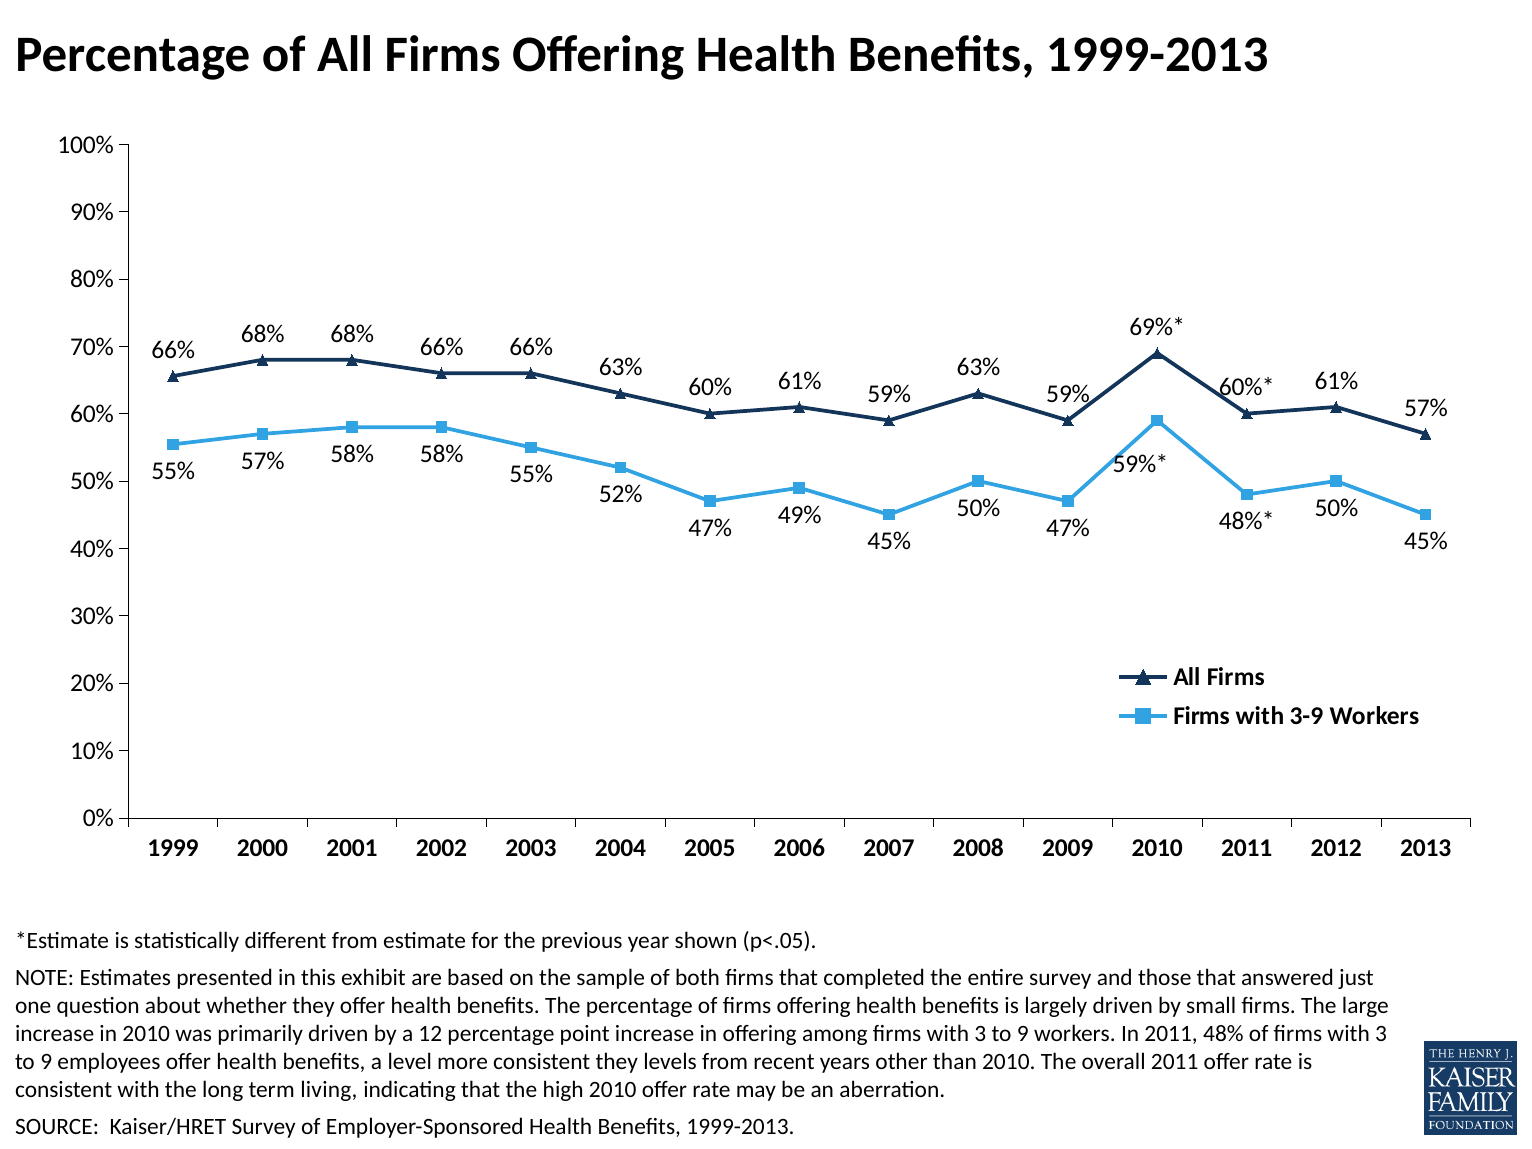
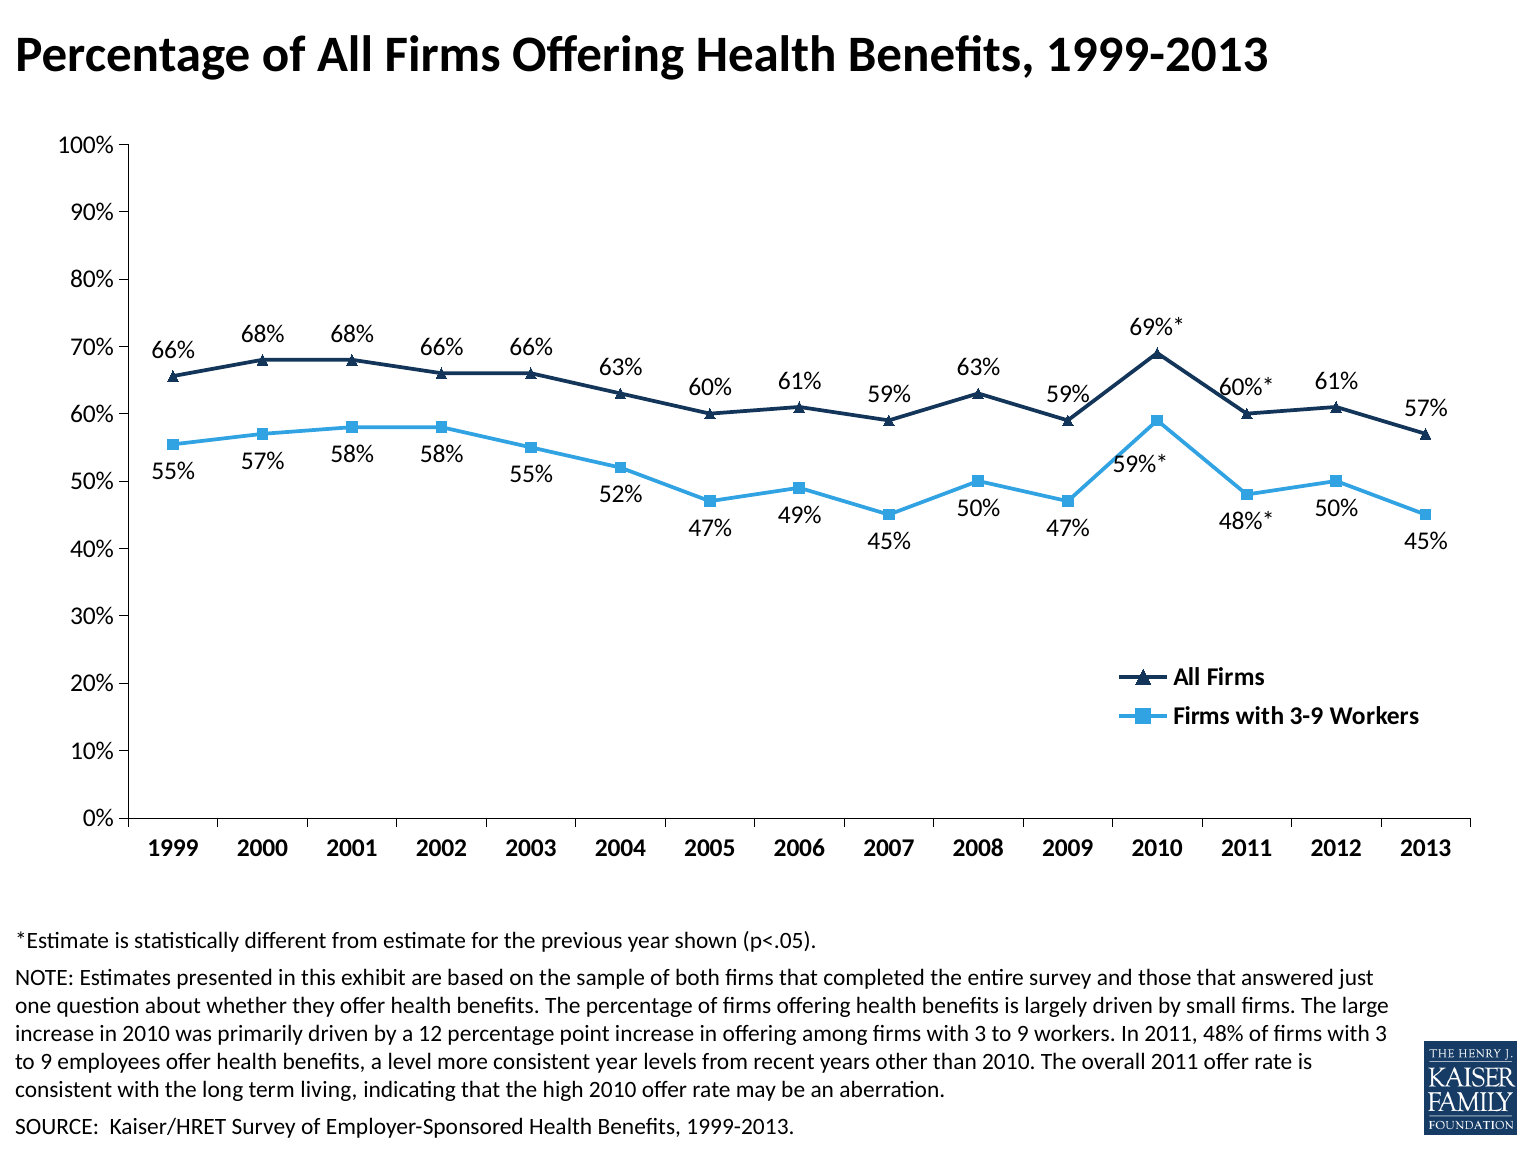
consistent they: they -> year (617, 1062)
